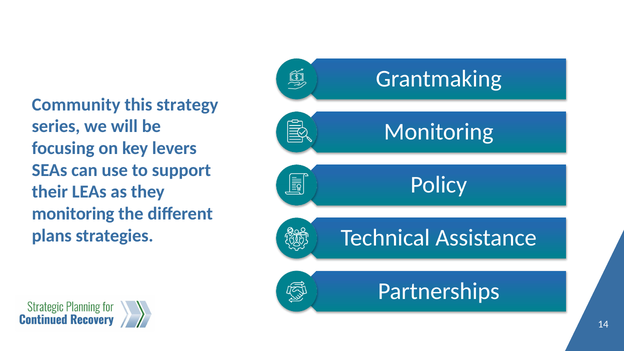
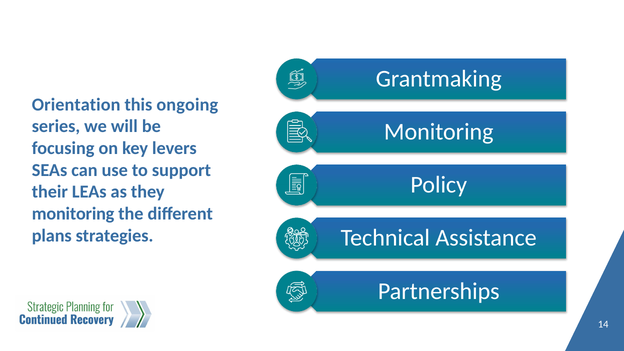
Community: Community -> Orientation (76, 105)
strategy: strategy -> ongoing (187, 105)
